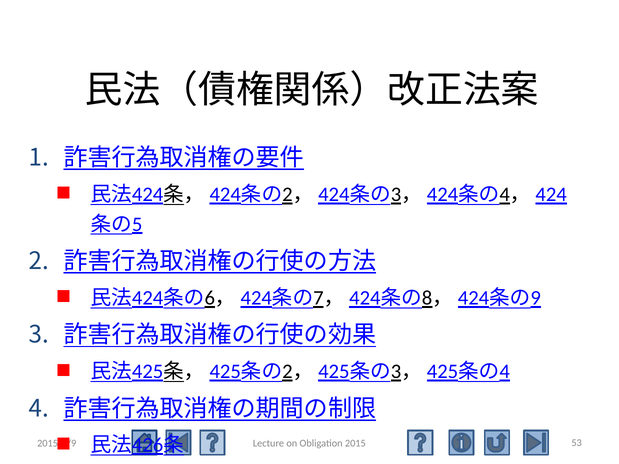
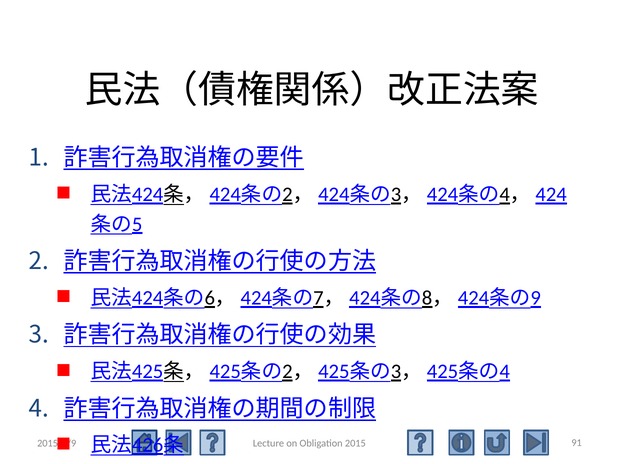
53: 53 -> 91 (577, 443)
